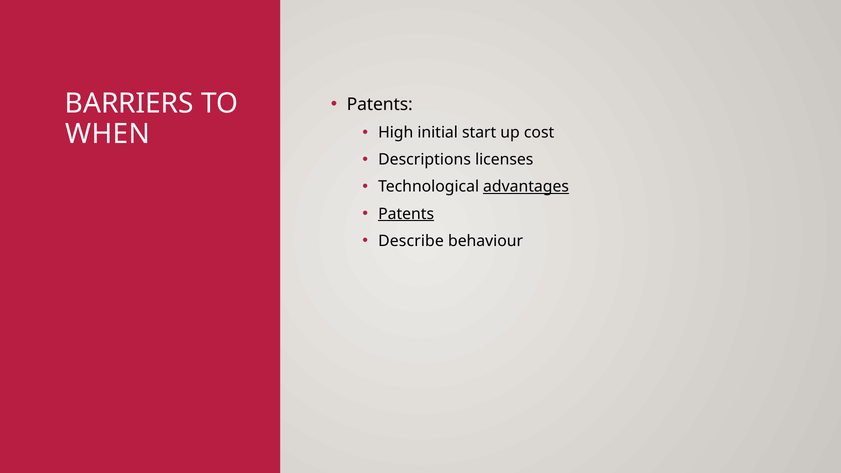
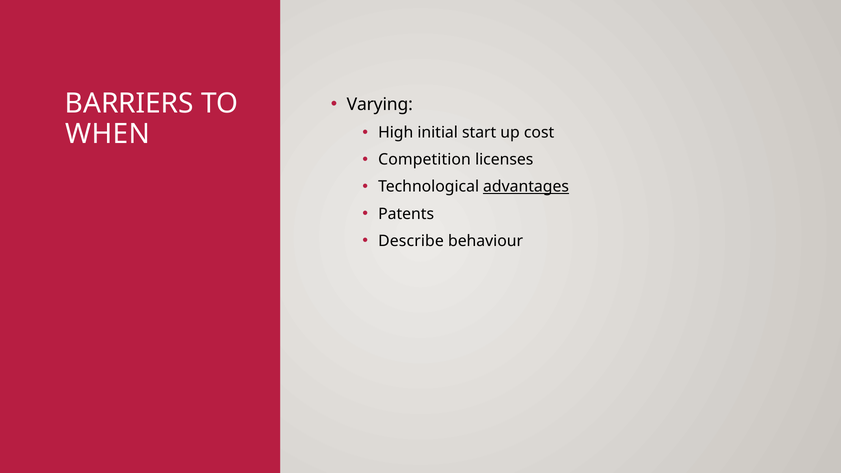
Patents: Patents -> Varying (380, 105)
Descriptions: Descriptions -> Competition (425, 160)
Patents underline: present -> none (406, 214)
